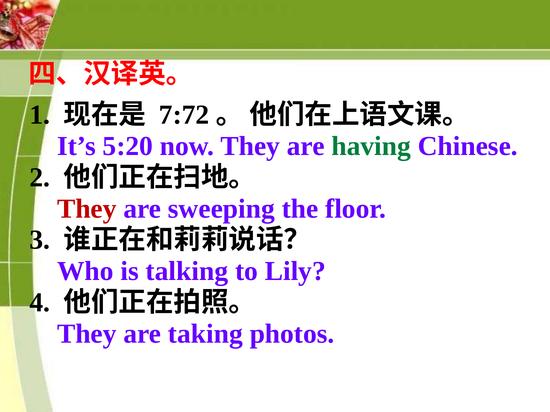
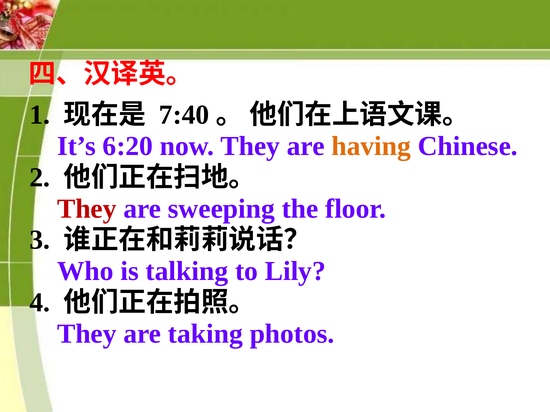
7:72: 7:72 -> 7:40 (184, 115)
5:20: 5:20 -> 6:20 (128, 146)
having colour: green -> orange (371, 146)
